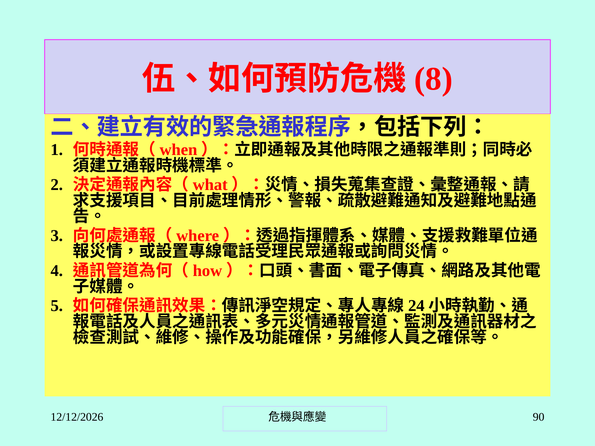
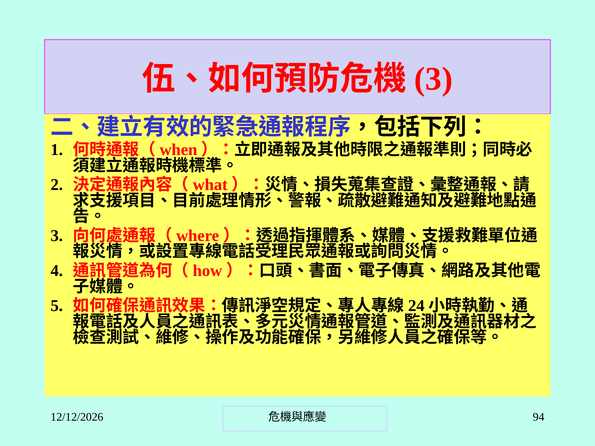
8: 8 -> 3 (434, 79)
90: 90 -> 94 (539, 417)
